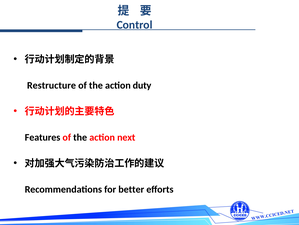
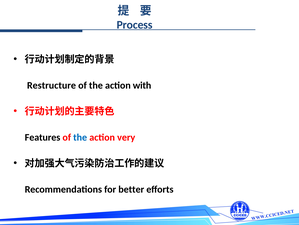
Control: Control -> Process (135, 25)
duty: duty -> with (142, 85)
the colour: black -> blue (80, 137)
next: next -> very (126, 137)
